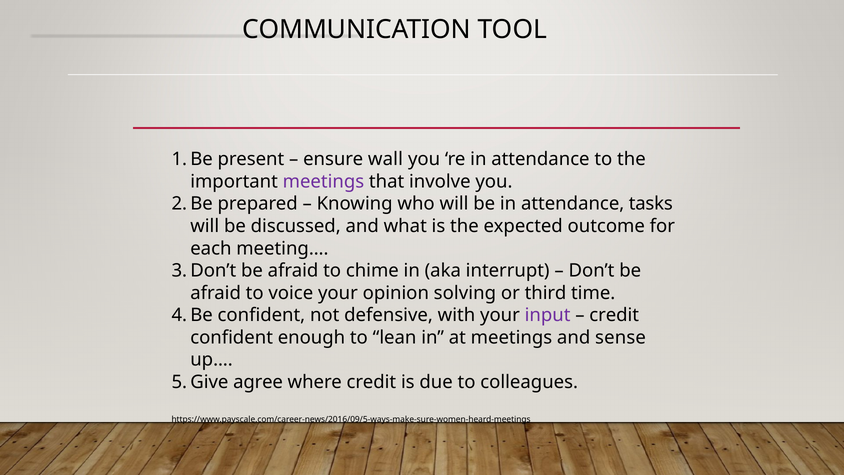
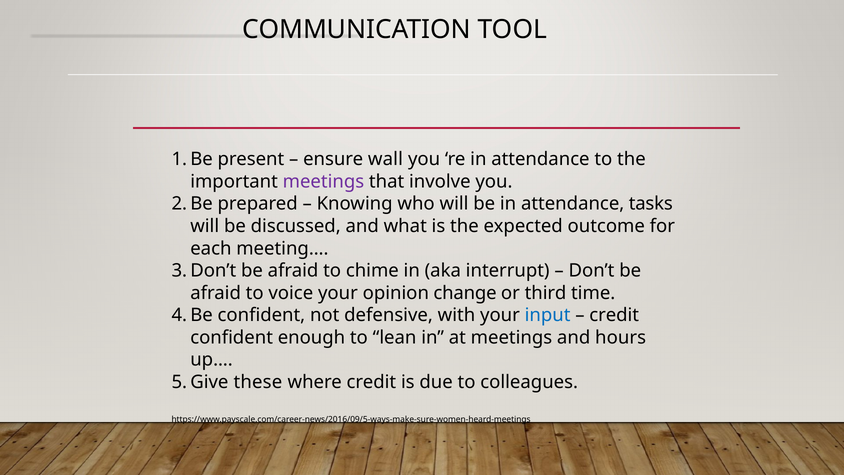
solving: solving -> change (465, 293)
input colour: purple -> blue (548, 315)
sense: sense -> hours (621, 337)
agree: agree -> these (258, 382)
